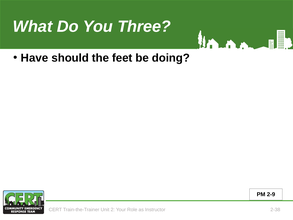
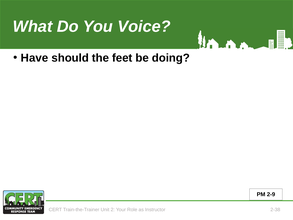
Three: Three -> Voice (144, 26)
